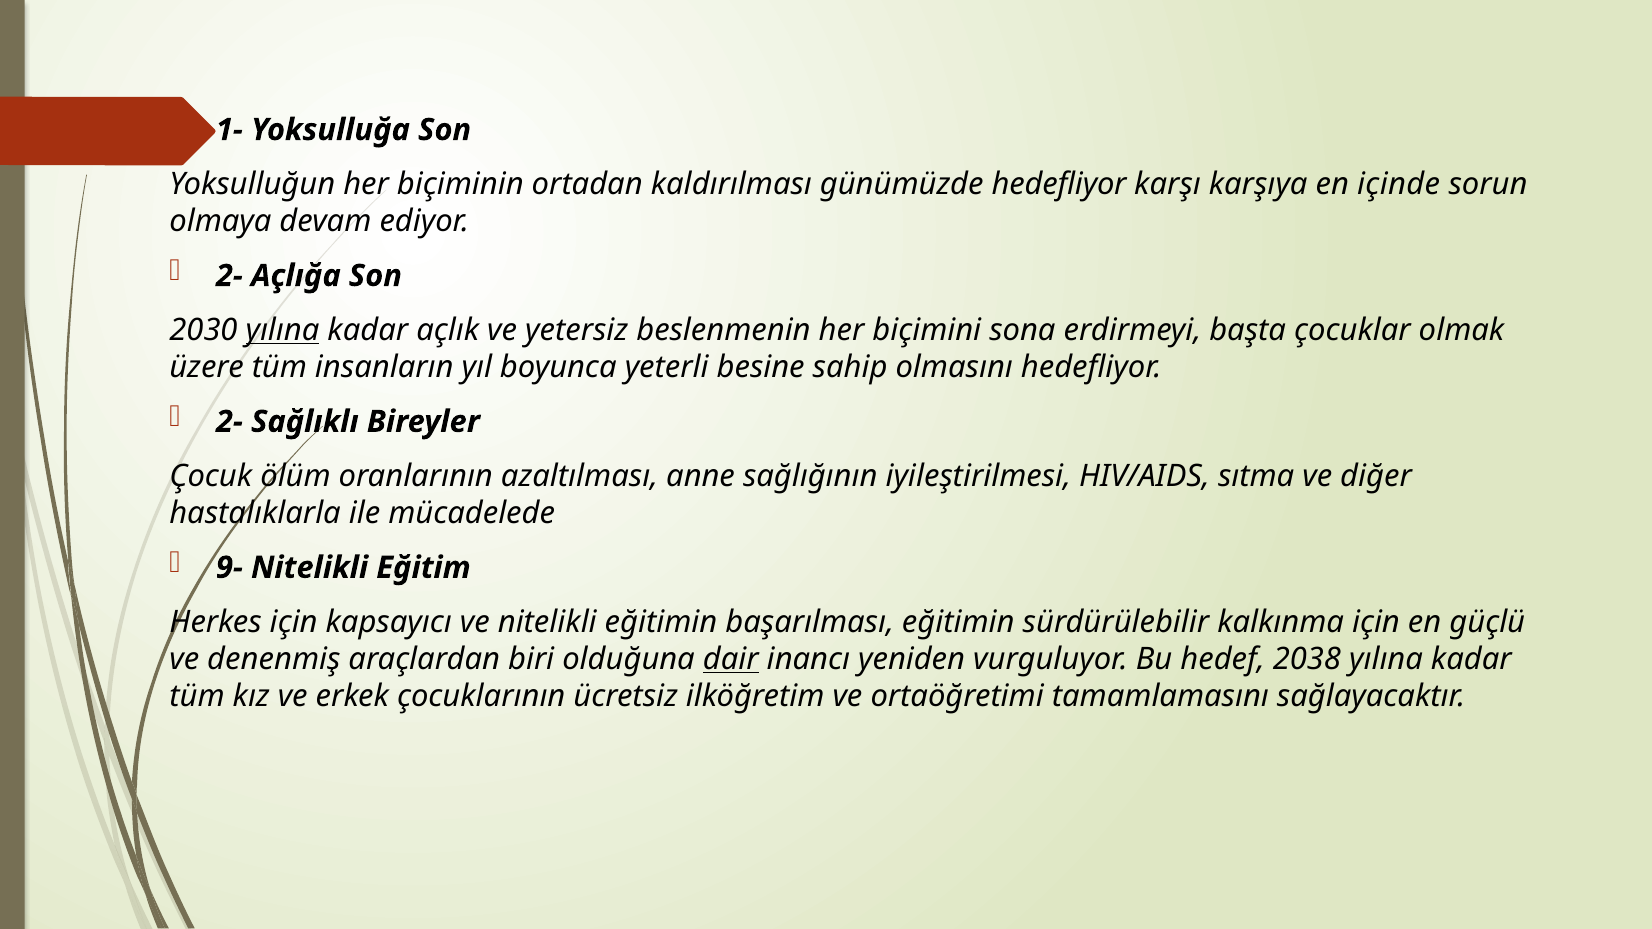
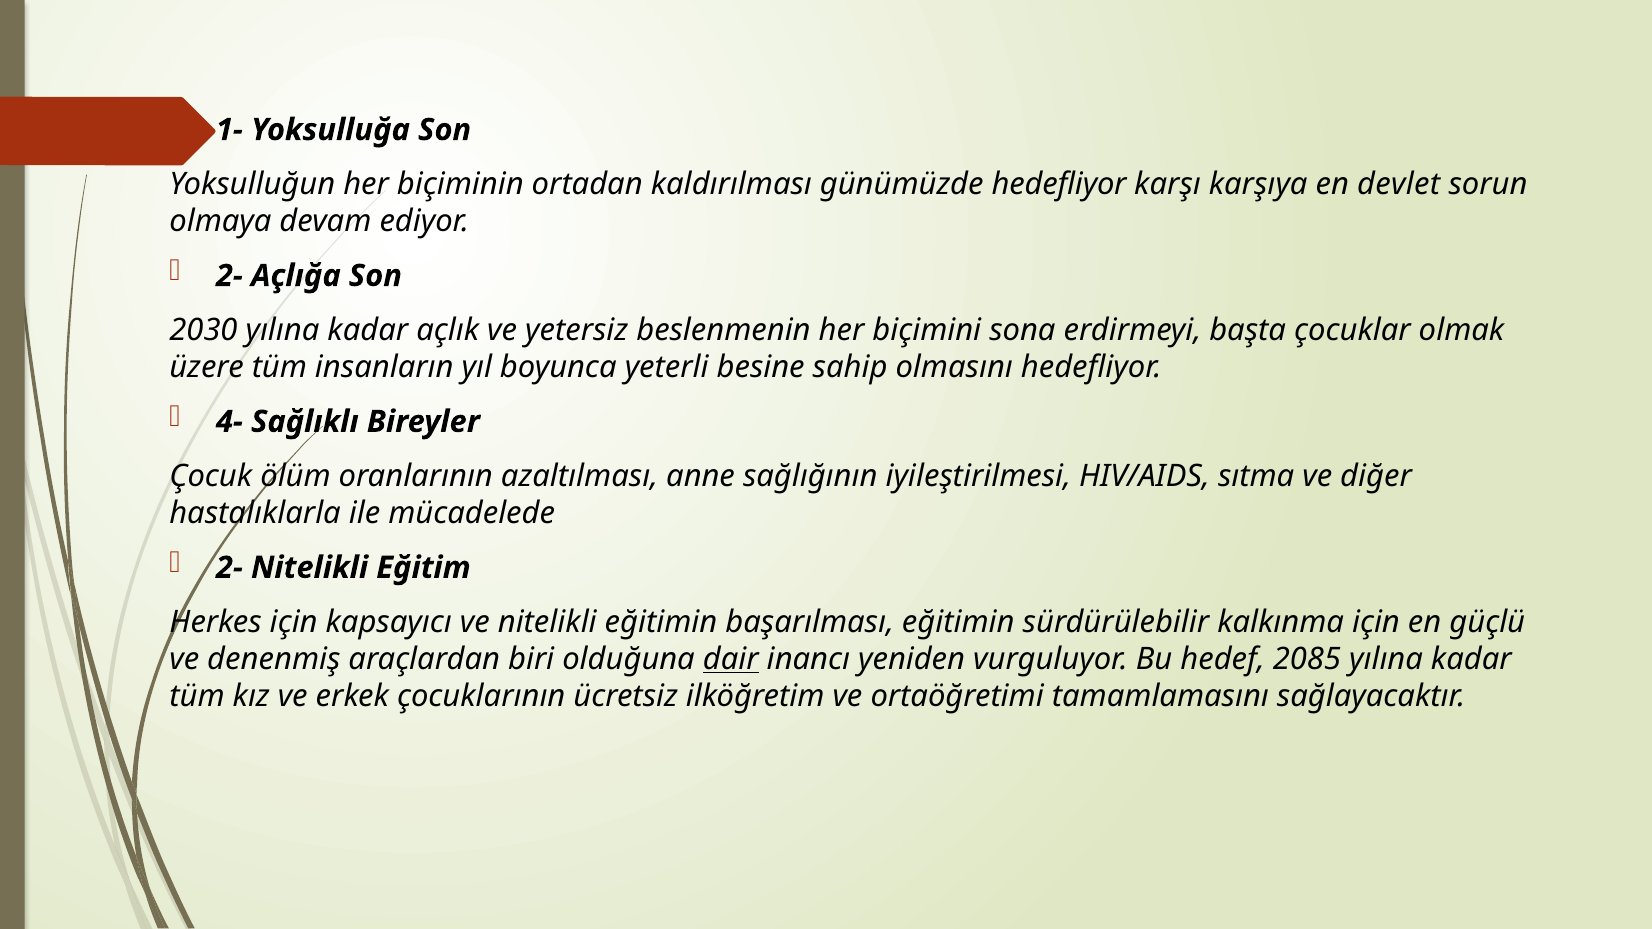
içinde: içinde -> devlet (1399, 184)
yılına underline: present -> none (283, 330)
2-: 2- -> 4- (229, 422)
9-: 9- -> 2- (229, 568)
2038: 2038 -> 2085 (1307, 659)
